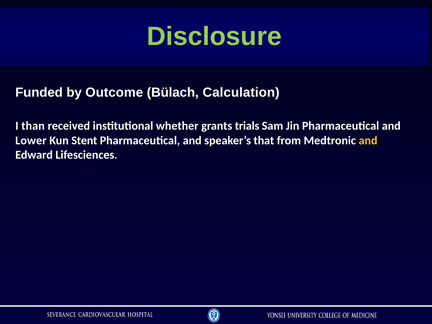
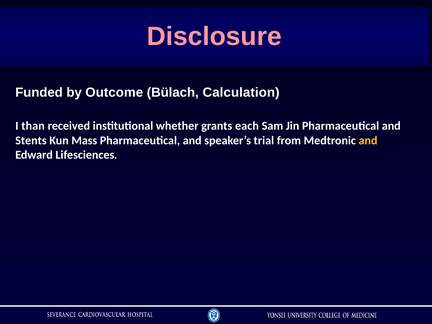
Disclosure colour: light green -> pink (214, 36)
trials: trials -> each (247, 126)
Lower: Lower -> Stents (31, 140)
Stent: Stent -> Mass (84, 140)
that: that -> trial (264, 140)
